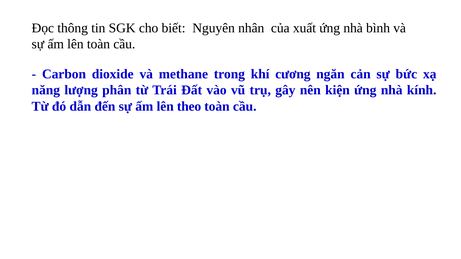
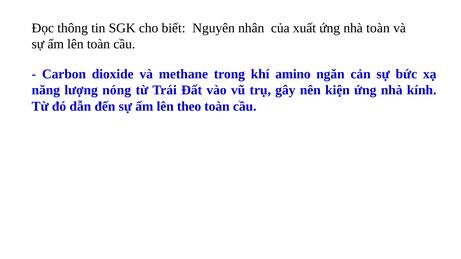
nhà bình: bình -> toàn (378, 28)
cương: cương -> amino (293, 74)
phân: phân -> nóng (117, 90)
